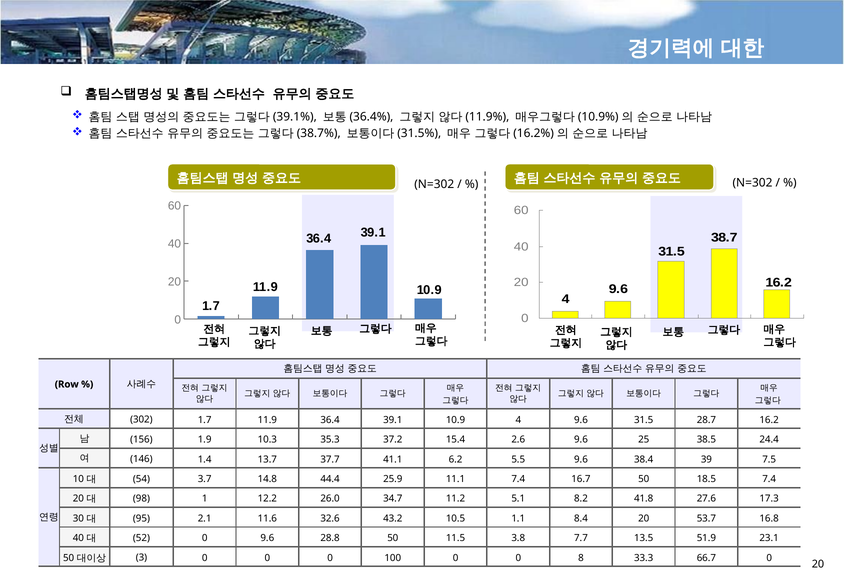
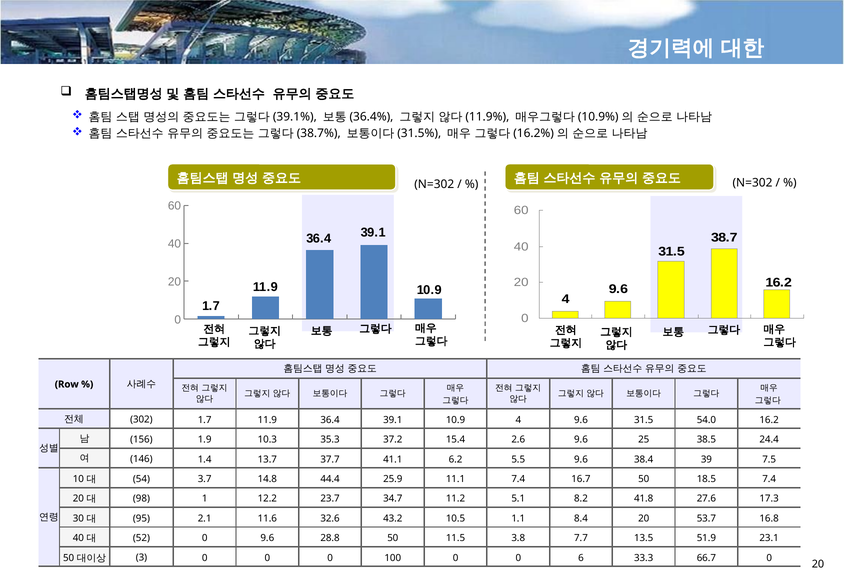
28.7: 28.7 -> 54.0 (706, 420)
26.0: 26.0 -> 23.7 (330, 499)
8: 8 -> 6 (581, 558)
